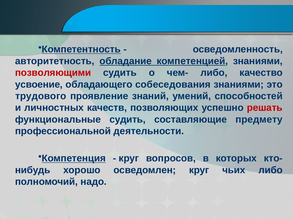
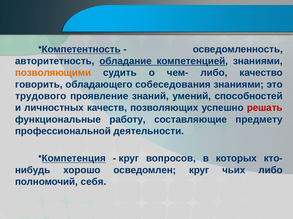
позволяющими colour: red -> orange (53, 73)
усвоение: усвоение -> говорить (39, 85)
функциональные судить: судить -> работу (128, 120)
надо: надо -> себя (94, 182)
